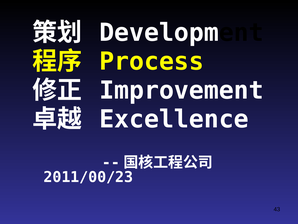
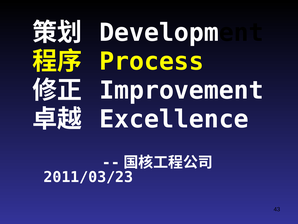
2011/00/23: 2011/00/23 -> 2011/03/23 (88, 177)
